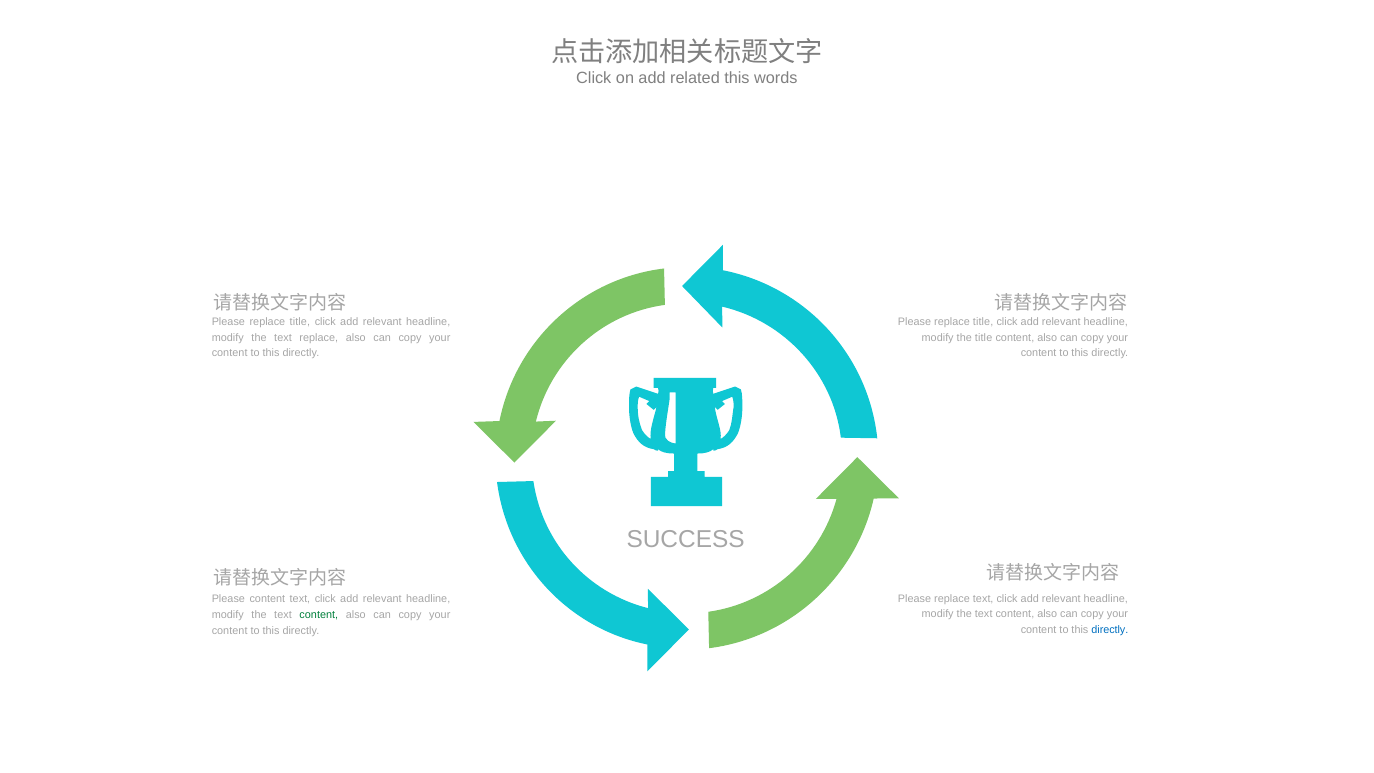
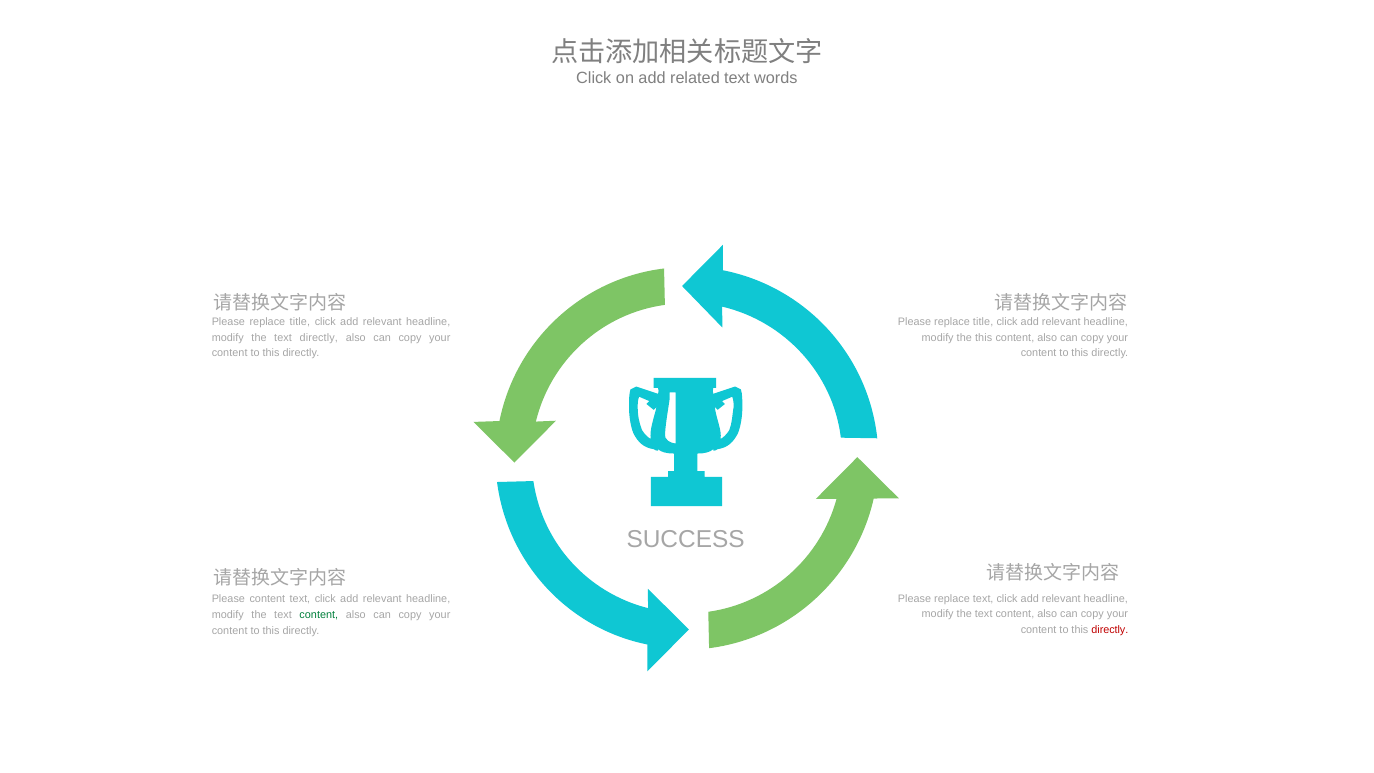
related this: this -> text (737, 78)
text replace: replace -> directly (319, 337)
the title: title -> this (984, 337)
directly colour: blue -> red (1110, 630)
